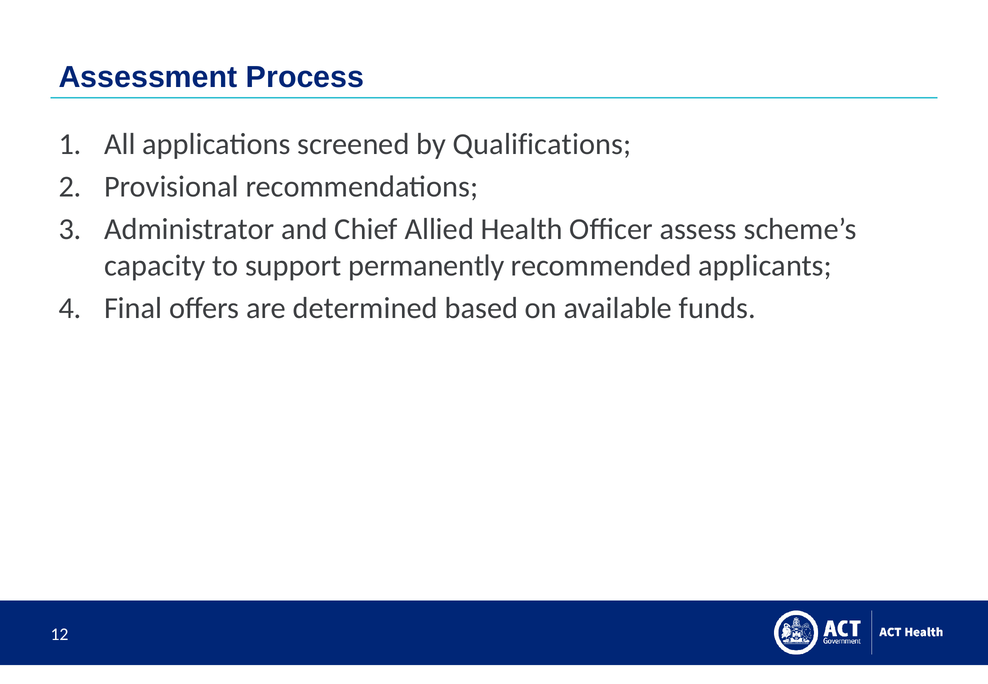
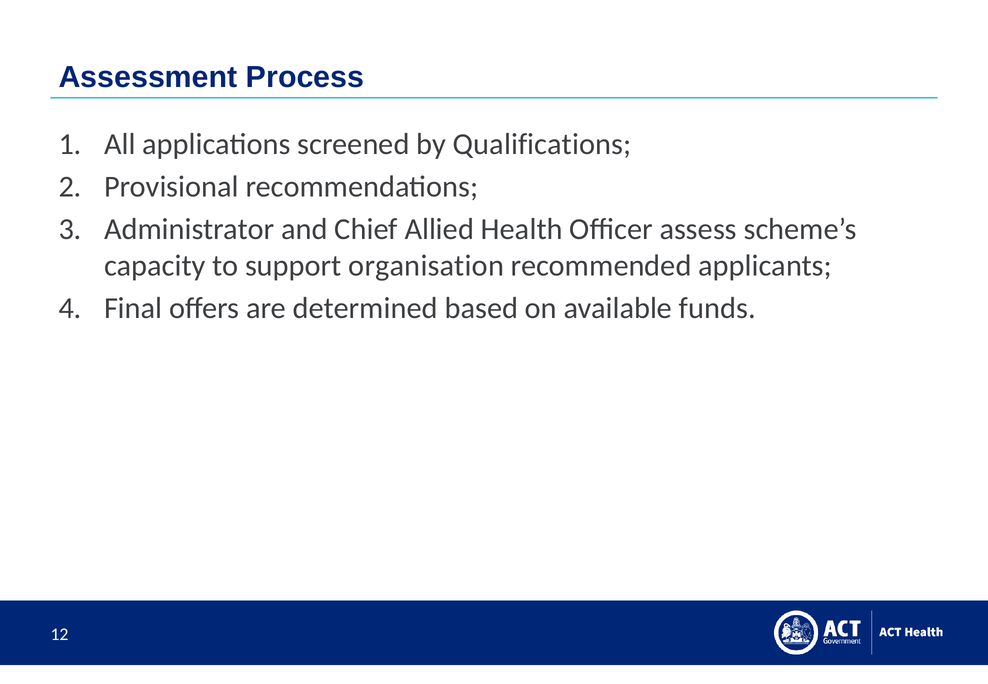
permanently: permanently -> organisation (426, 266)
